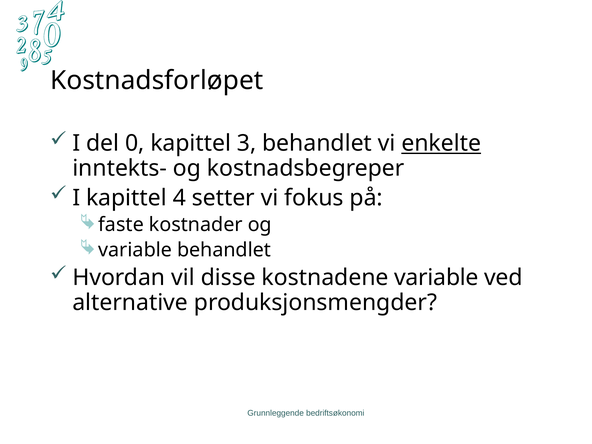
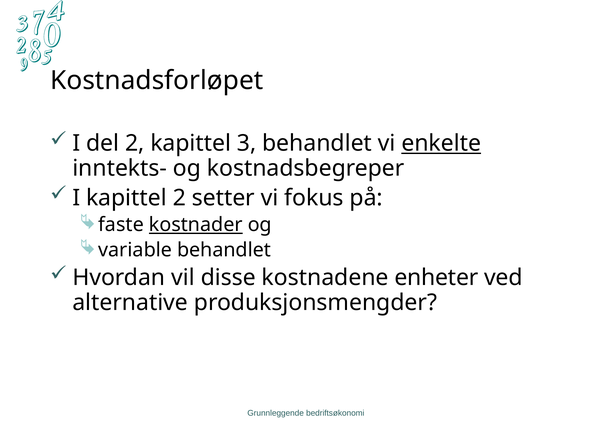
del 0: 0 -> 2 (135, 143)
kapittel 4: 4 -> 2 (179, 198)
kostnader underline: none -> present (196, 225)
kostnadene variable: variable -> enheter (436, 278)
